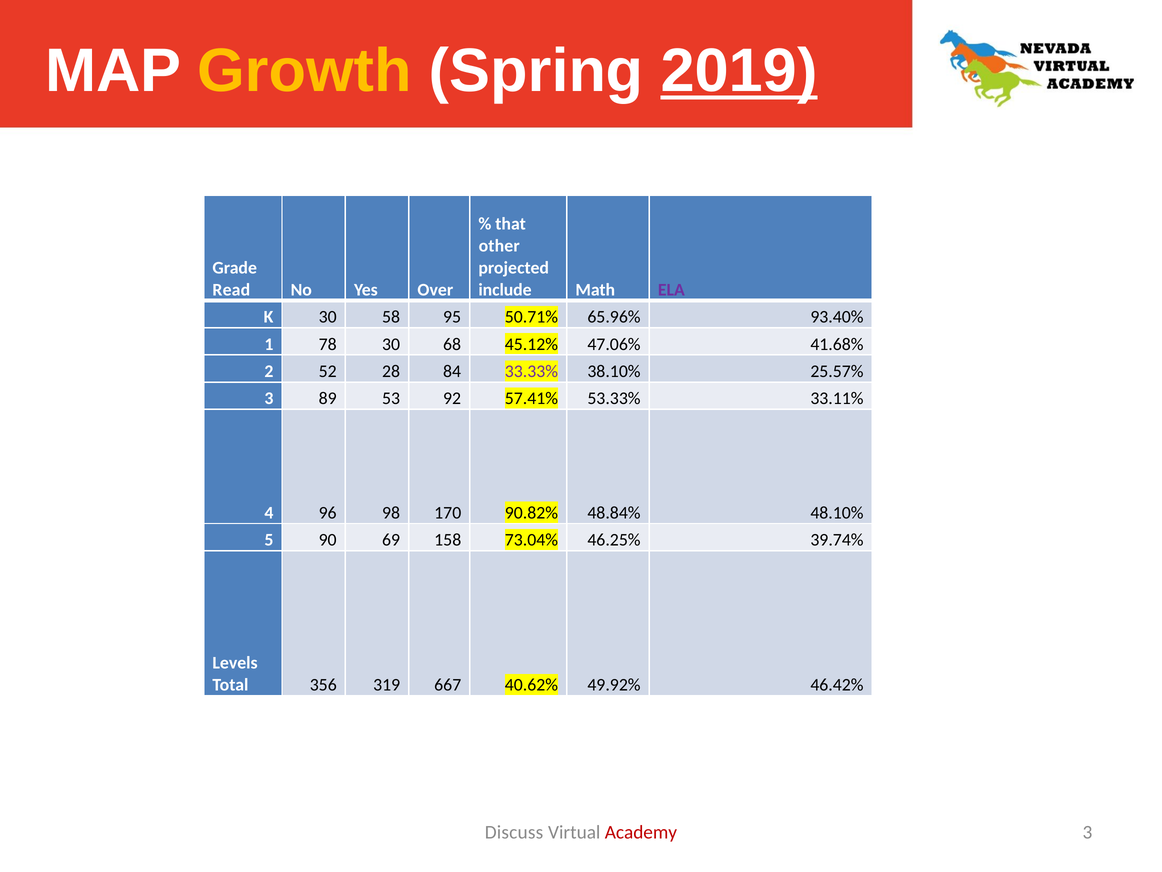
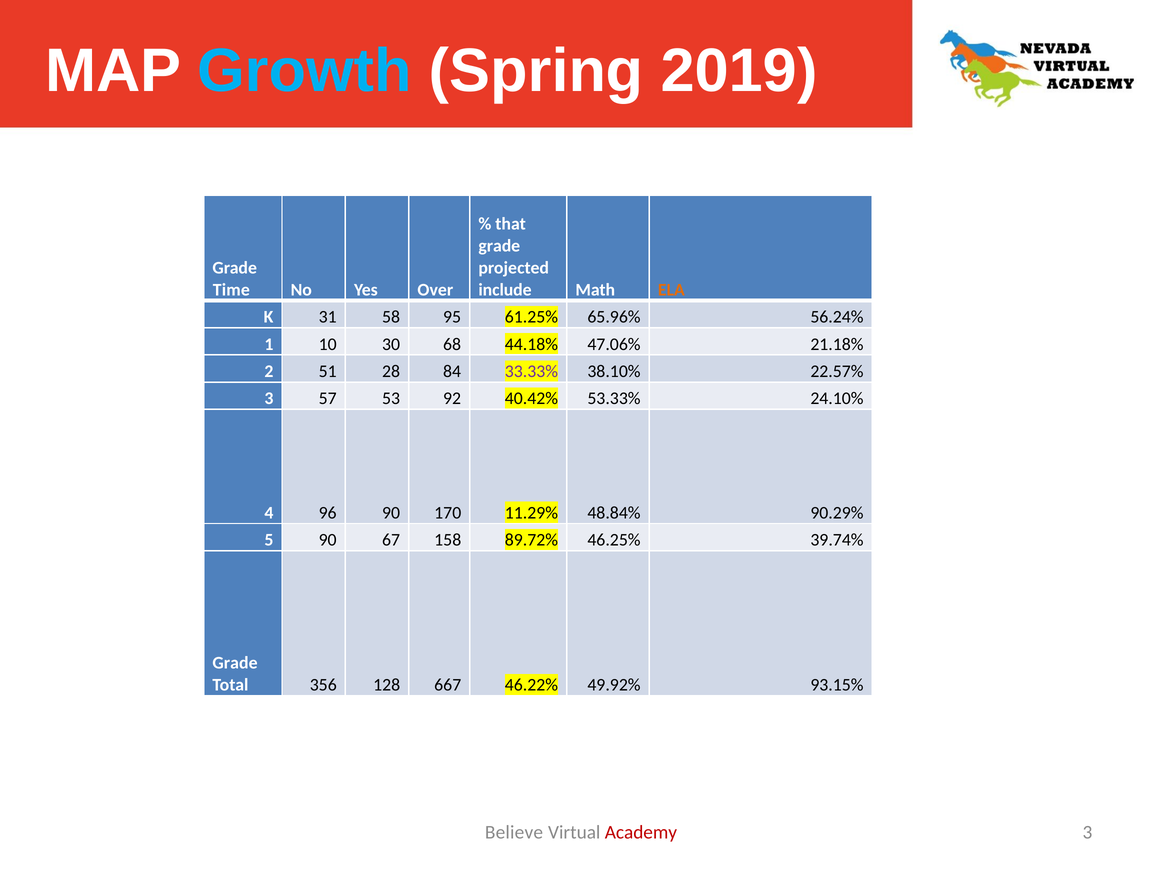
Growth colour: yellow -> light blue (305, 71)
2019 underline: present -> none (739, 71)
other: other -> grade (499, 246)
Read: Read -> Time (231, 290)
ELA colour: purple -> orange (671, 290)
K 30: 30 -> 31 (328, 317)
50.71%: 50.71% -> 61.25% (531, 317)
93.40%: 93.40% -> 56.24% (837, 317)
78: 78 -> 10 (328, 344)
45.12%: 45.12% -> 44.18% (531, 344)
41.68%: 41.68% -> 21.18% (837, 344)
52: 52 -> 51 (328, 371)
25.57%: 25.57% -> 22.57% (837, 371)
89: 89 -> 57 (328, 398)
57.41%: 57.41% -> 40.42% (531, 398)
33.11%: 33.11% -> 24.10% (837, 398)
96 98: 98 -> 90 (391, 513)
90.82%: 90.82% -> 11.29% (531, 513)
48.10%: 48.10% -> 90.29% (837, 513)
69: 69 -> 67 (391, 540)
73.04%: 73.04% -> 89.72% (531, 540)
Levels: Levels -> Grade (235, 663)
319: 319 -> 128 (387, 684)
40.62%: 40.62% -> 46.22% (531, 684)
46.42%: 46.42% -> 93.15% (837, 684)
Discuss: Discuss -> Believe (514, 832)
